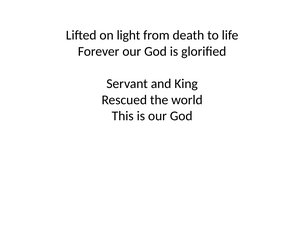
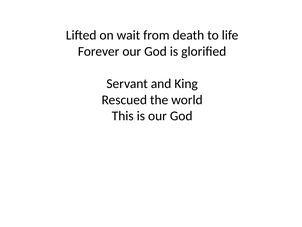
light: light -> wait (128, 35)
